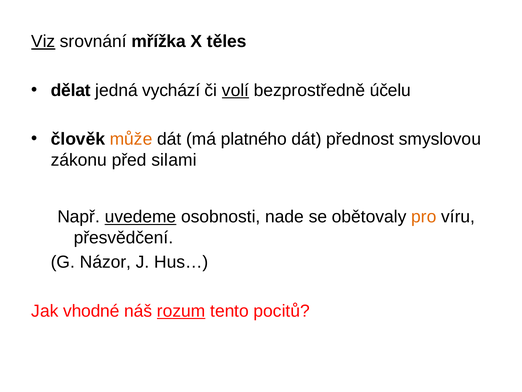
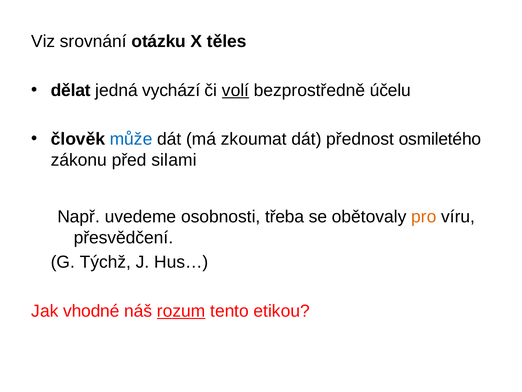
Viz underline: present -> none (43, 41)
mřížka: mřížka -> otázku (159, 41)
může colour: orange -> blue (131, 139)
platného: platného -> zkoumat (254, 139)
smyslovou: smyslovou -> osmiletého (440, 139)
uvedeme underline: present -> none (141, 217)
nade: nade -> třeba (285, 217)
Názor: Názor -> Týchž (105, 262)
pocitů: pocitů -> etikou (282, 311)
